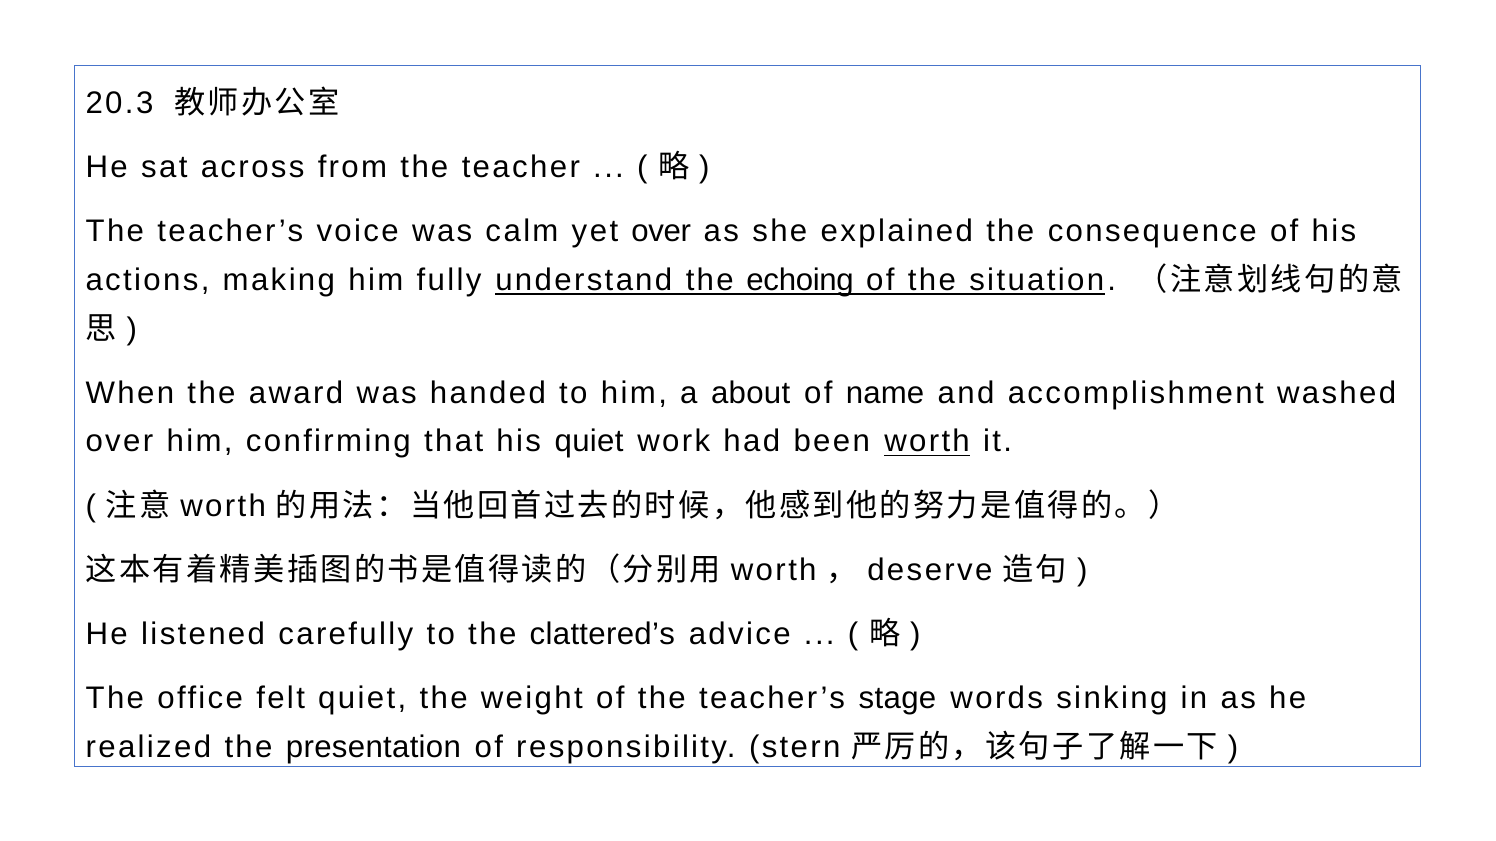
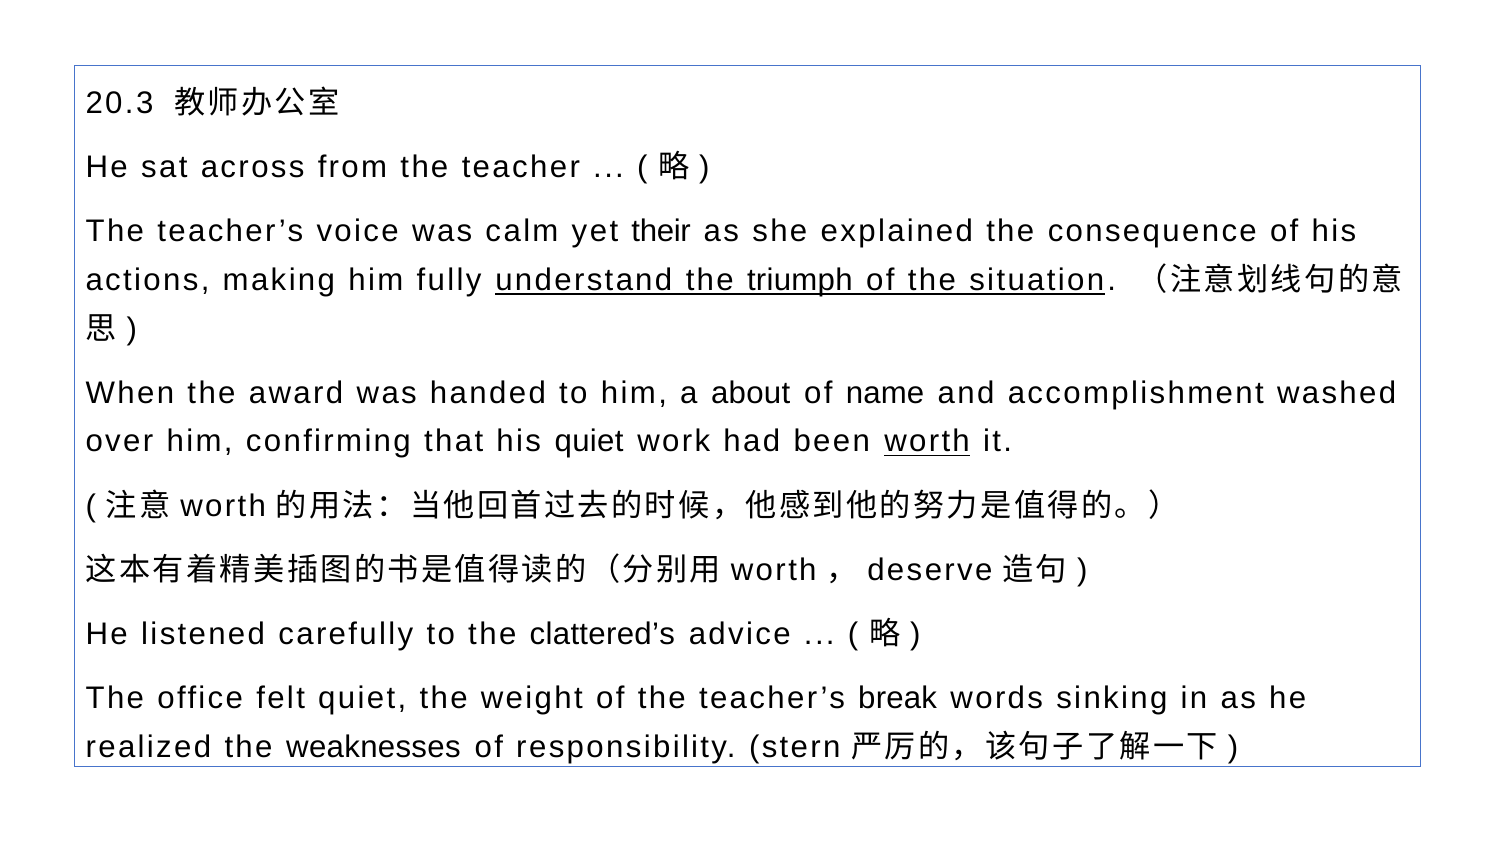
yet over: over -> their (661, 232)
echoing: echoing -> triumph (800, 280)
stage: stage -> break (898, 699)
presentation: presentation -> weaknesses (373, 747)
